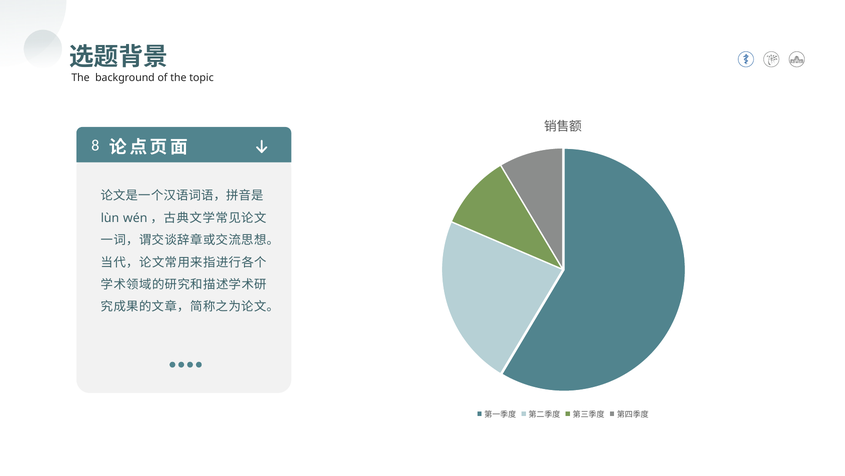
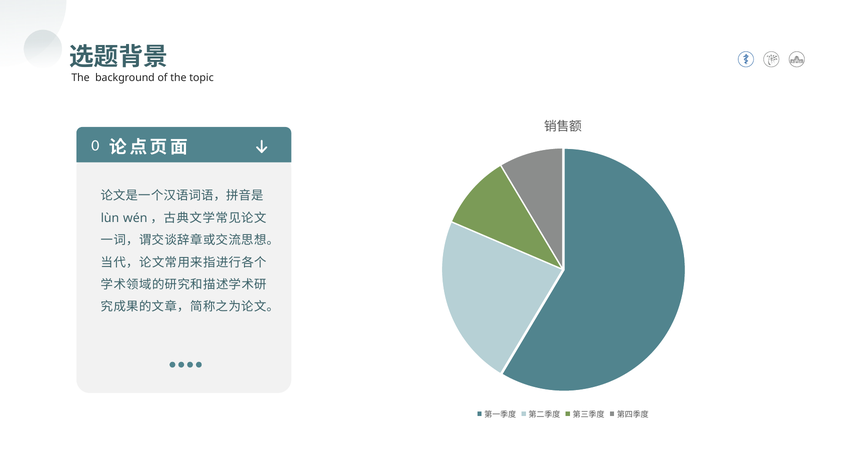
0 8: 8 -> 0 (95, 145)
